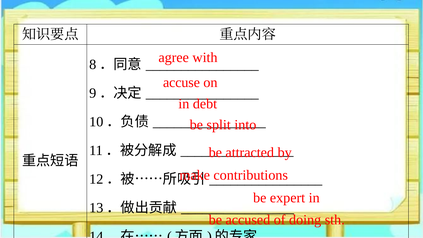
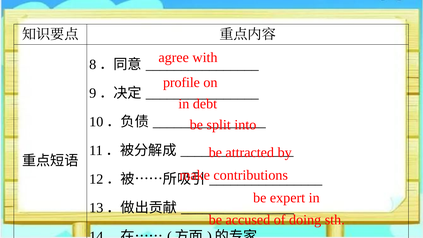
accuse: accuse -> profile (181, 83)
